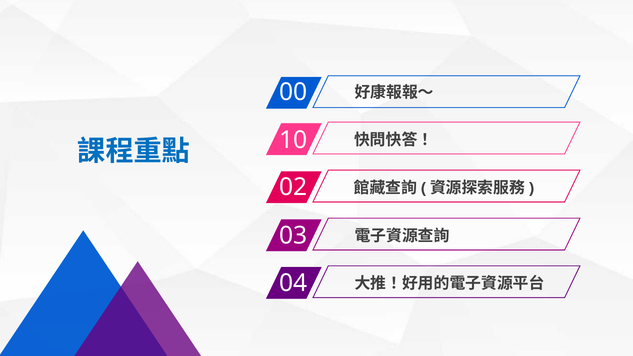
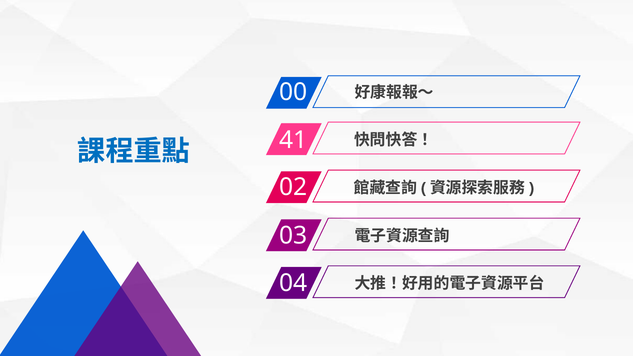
10: 10 -> 41 (294, 140)
